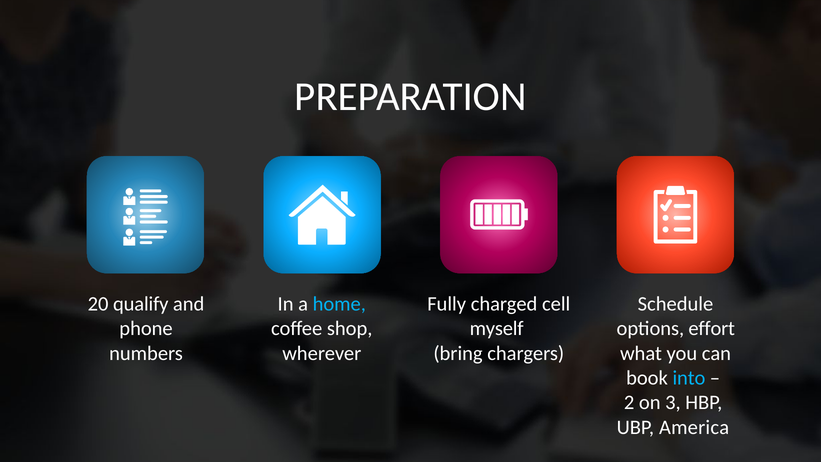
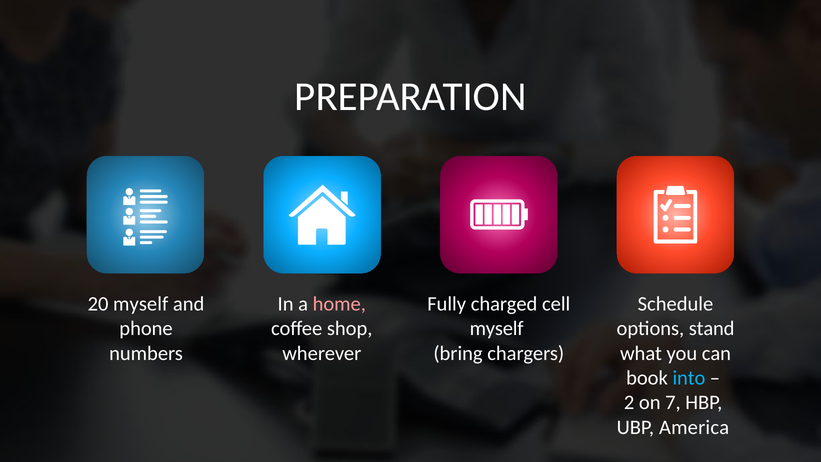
20 qualify: qualify -> myself (141, 304)
home colour: light blue -> pink (339, 304)
effort: effort -> stand (712, 329)
3: 3 -> 7 (673, 402)
